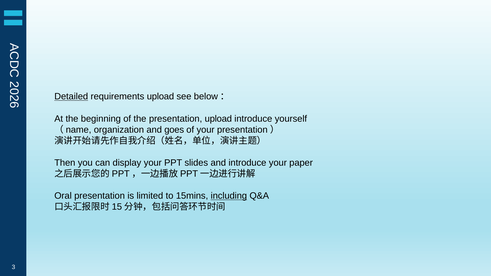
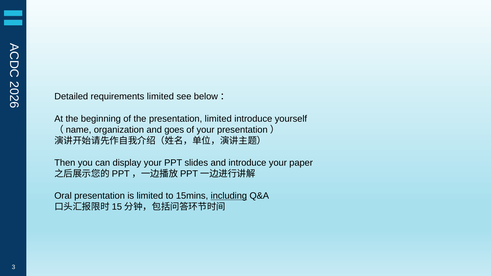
Detailed underline: present -> none (71, 97)
requirements upload: upload -> limited (160, 97)
presentation upload: upload -> limited (218, 119)
